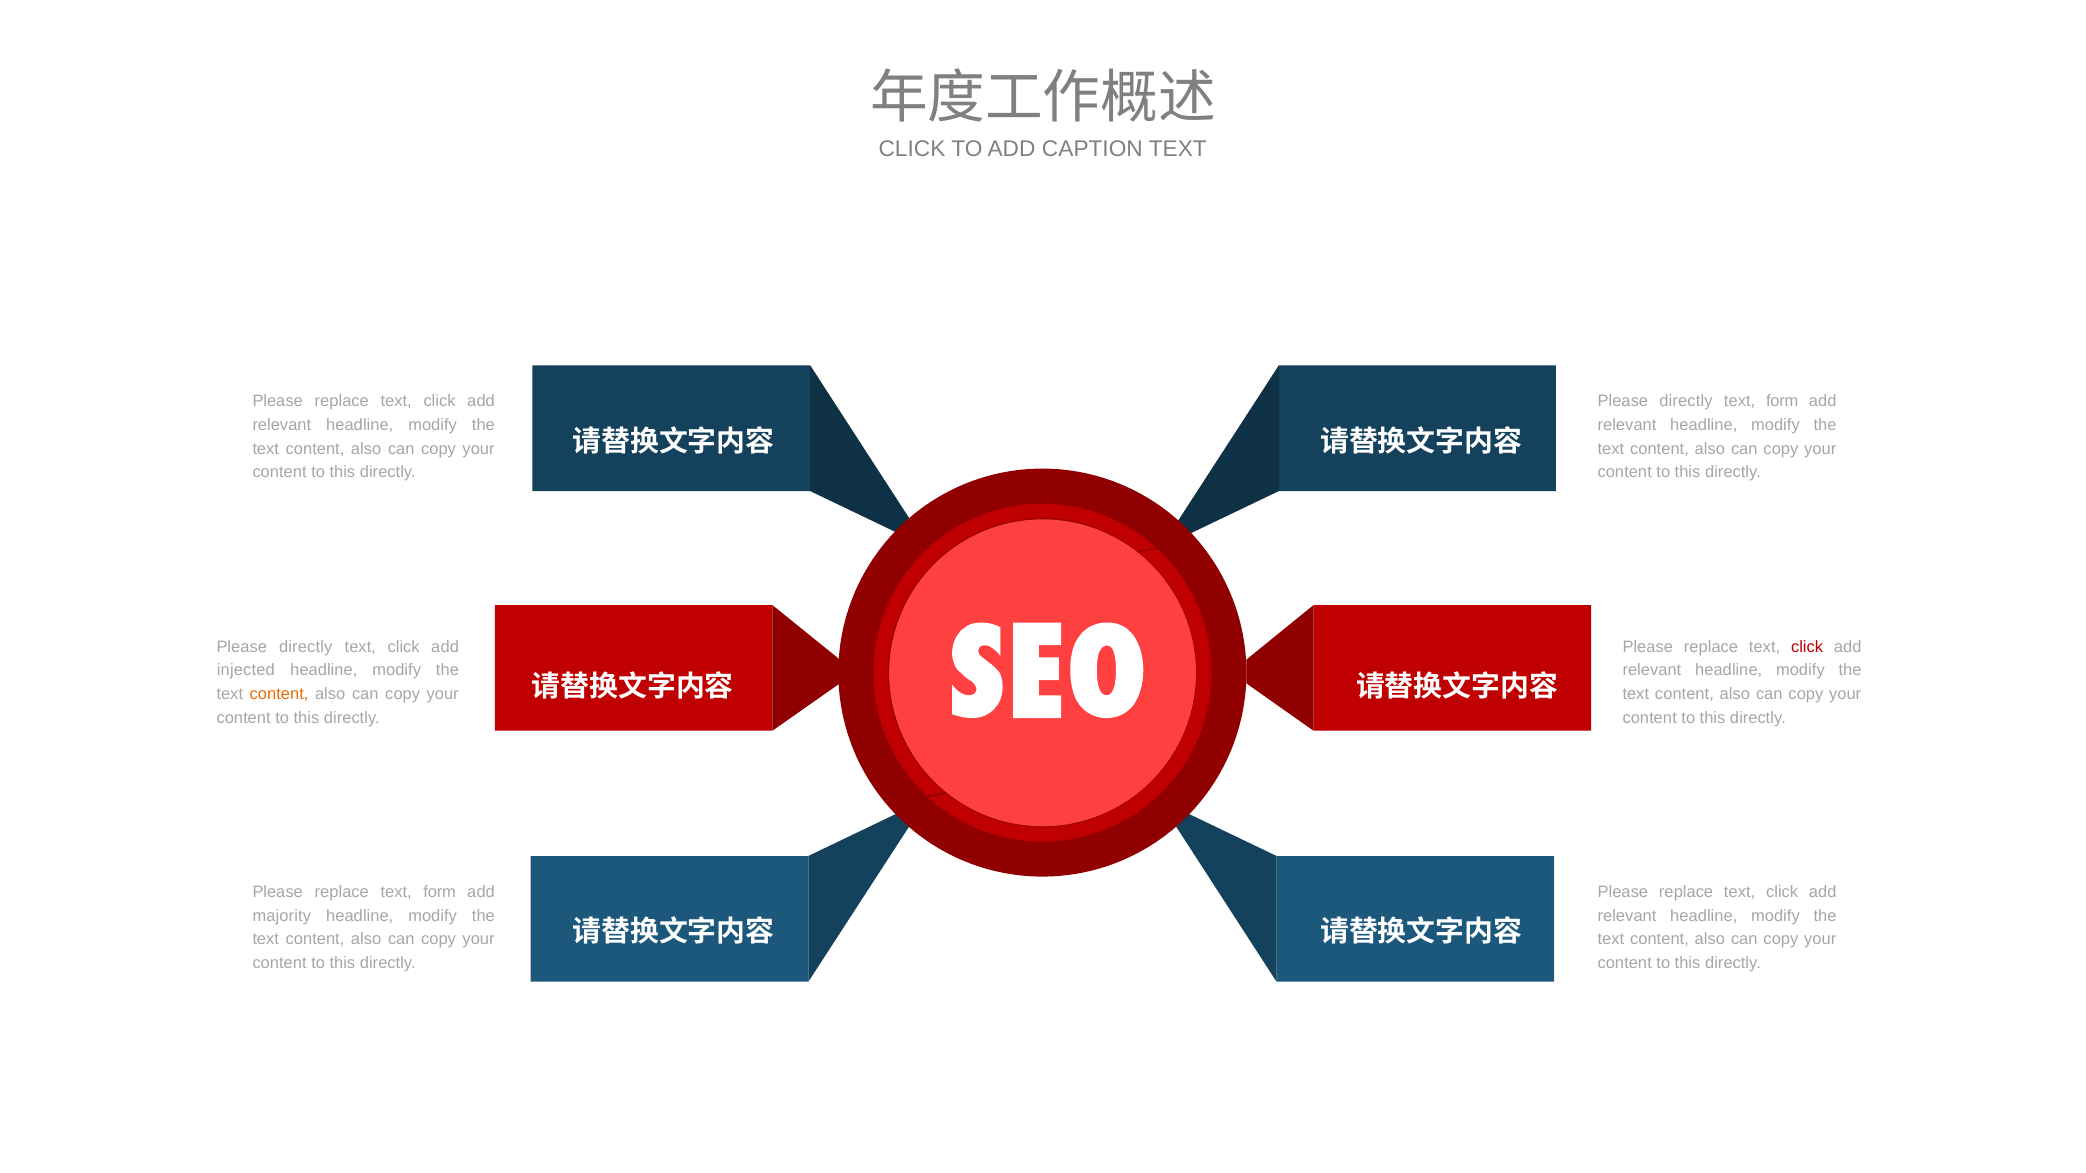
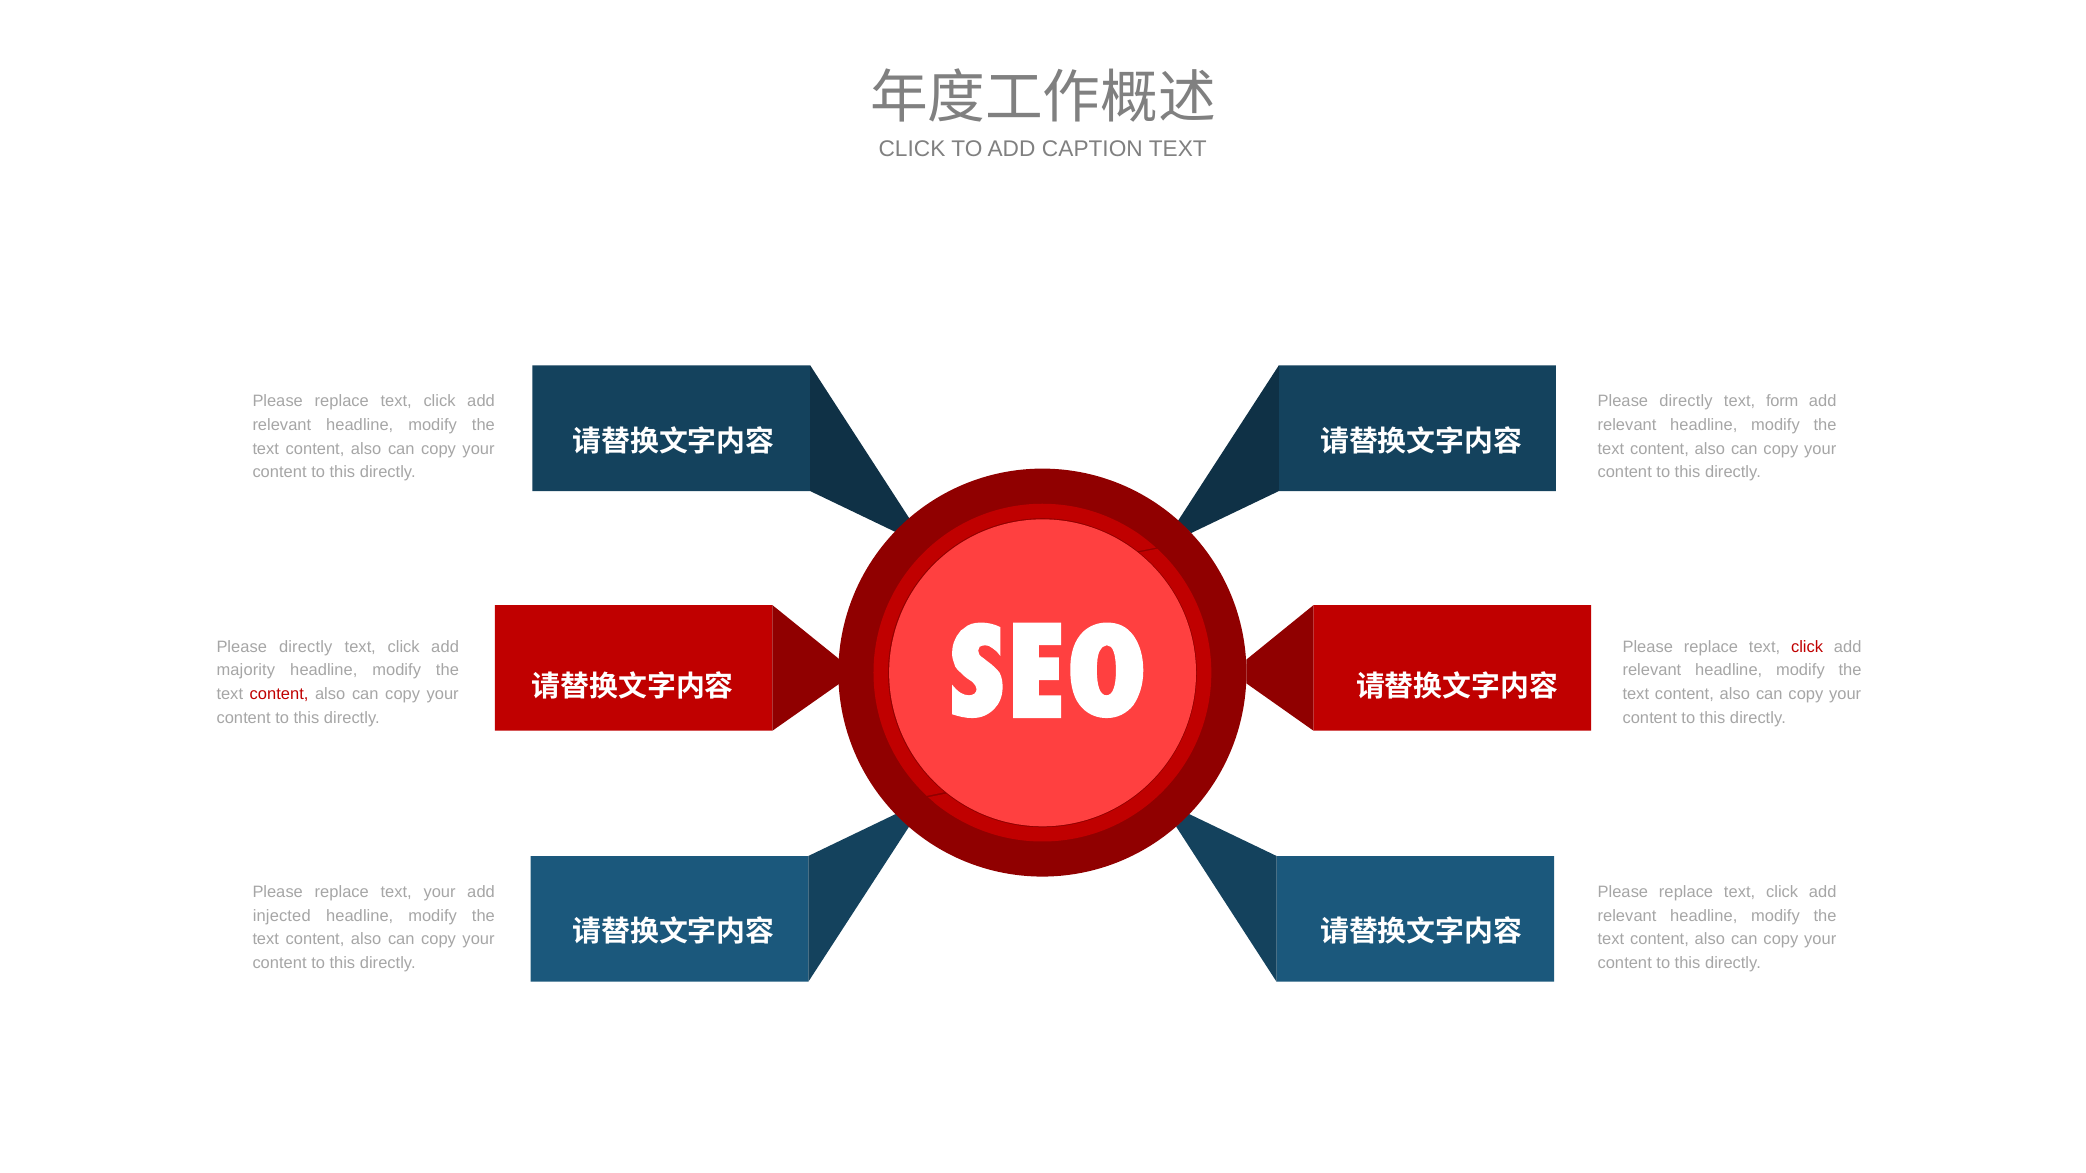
injected: injected -> majority (246, 671)
content colour: orange -> red (279, 694)
replace text form: form -> your (440, 892)
majority: majority -> injected (282, 916)
